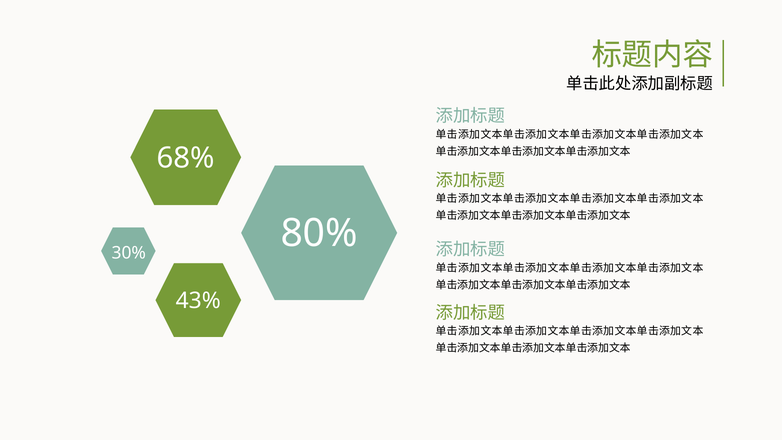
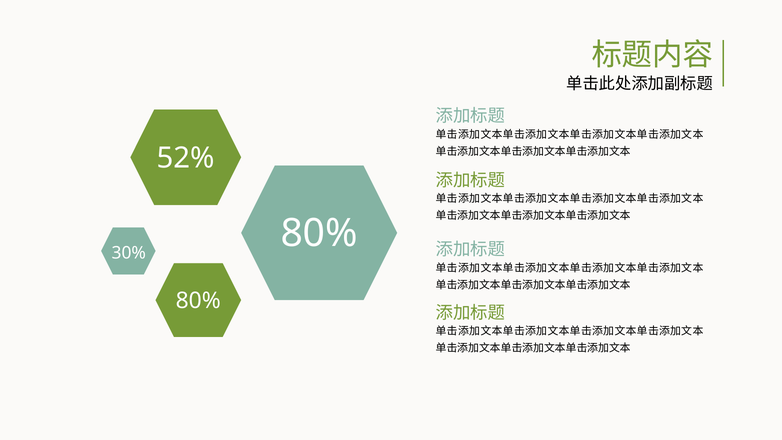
68%: 68% -> 52% (186, 158)
43%: 43% -> 80% (198, 301)
